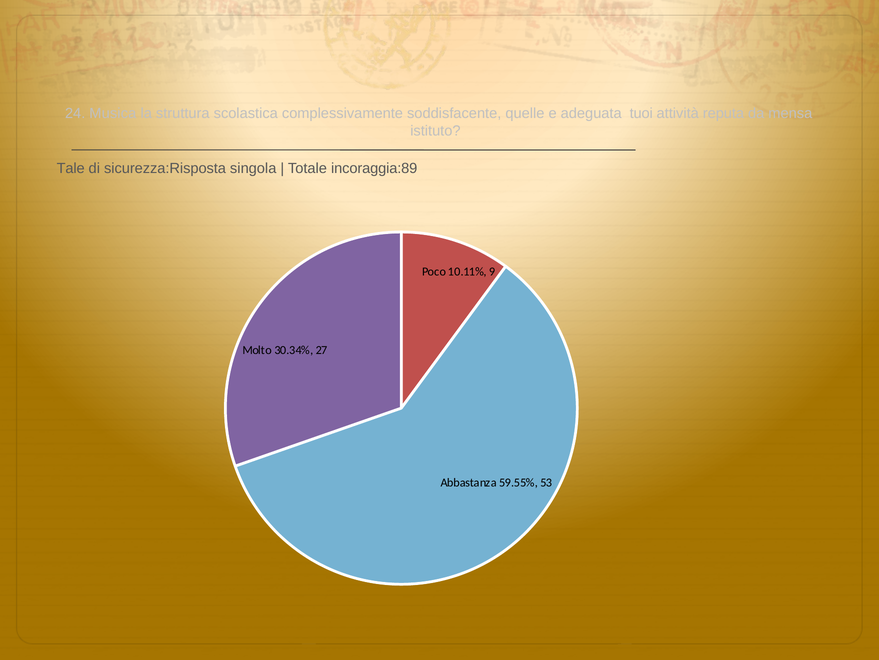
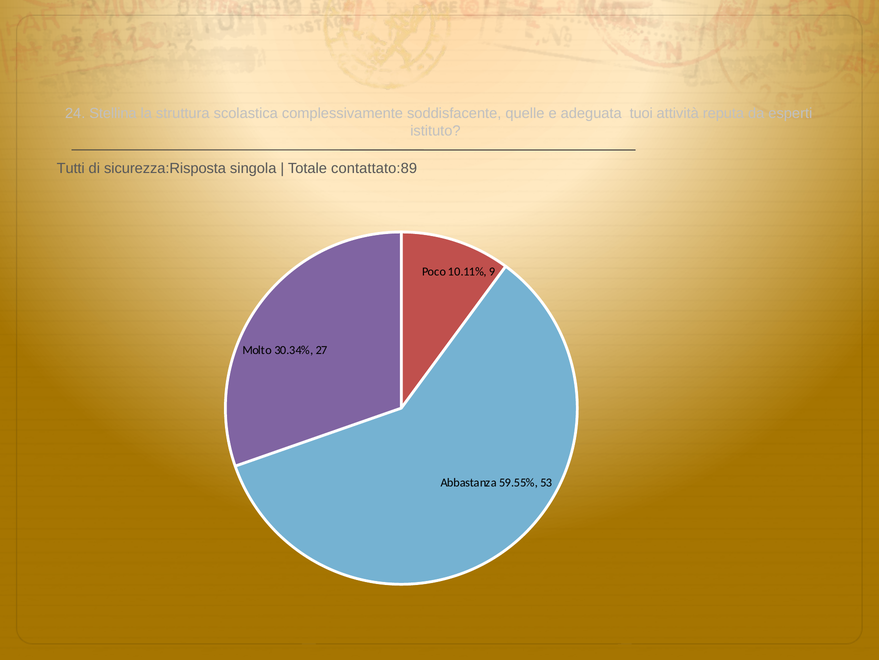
Musica: Musica -> Stellina (113, 113)
mensa: mensa -> esperti (790, 113)
Tale: Tale -> Tutti (71, 168)
incoraggia:89: incoraggia:89 -> contattato:89 (374, 168)
